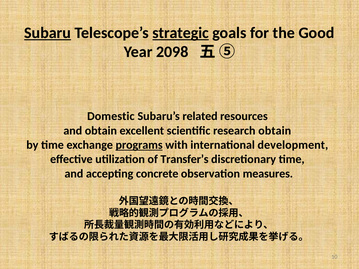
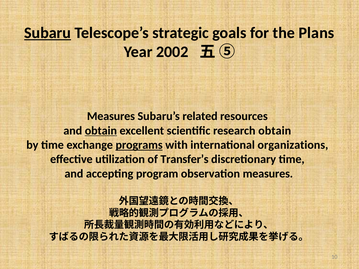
strategic underline: present -> none (181, 33)
Good: Good -> Plans (316, 33)
2098: 2098 -> 2002 (172, 52)
Domestic: Domestic -> Measures (111, 116)
obtain underline: none -> present (101, 131)
development: development -> organizations (293, 145)
concrete: concrete -> program (157, 174)
